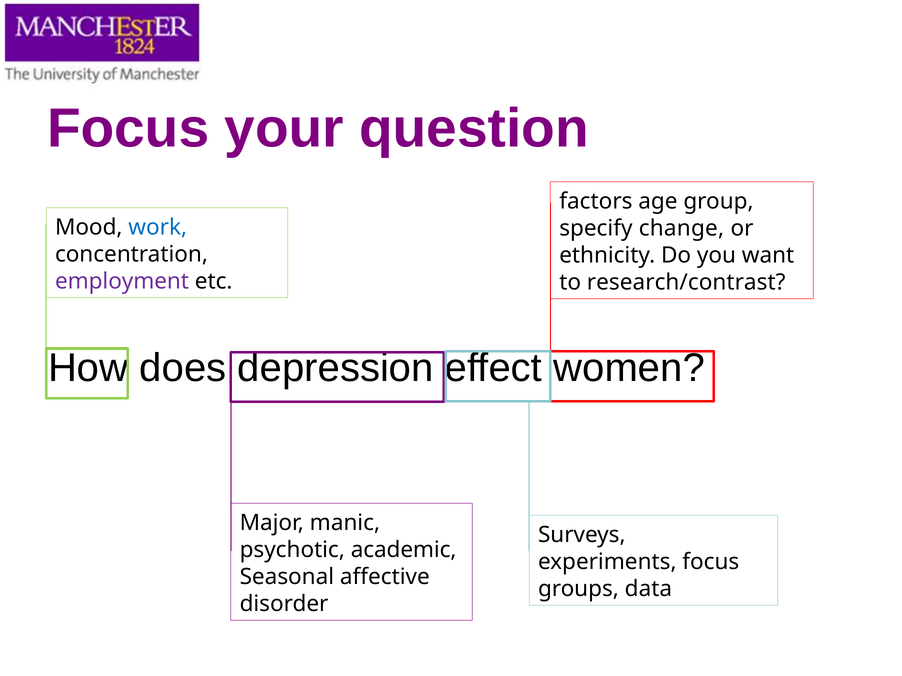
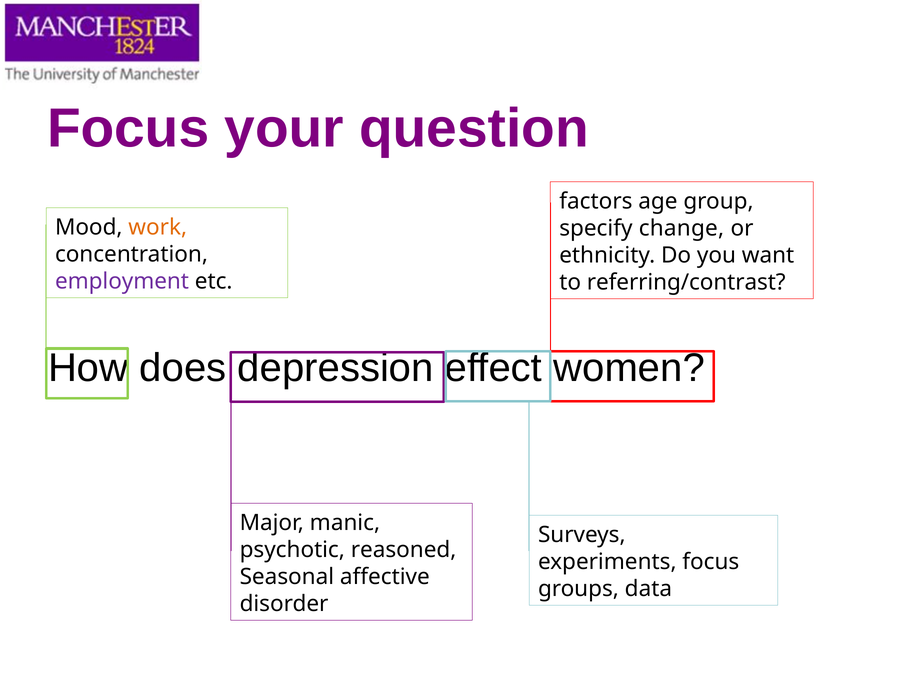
work colour: blue -> orange (158, 228)
research/contrast: research/contrast -> referring/contrast (686, 283)
academic: academic -> reasoned (404, 550)
